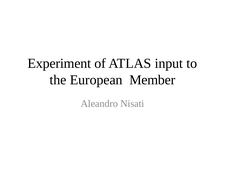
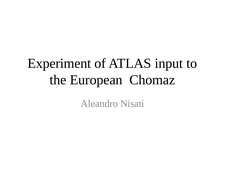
Member: Member -> Chomaz (152, 80)
